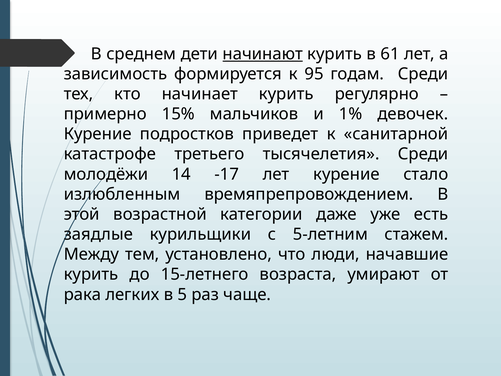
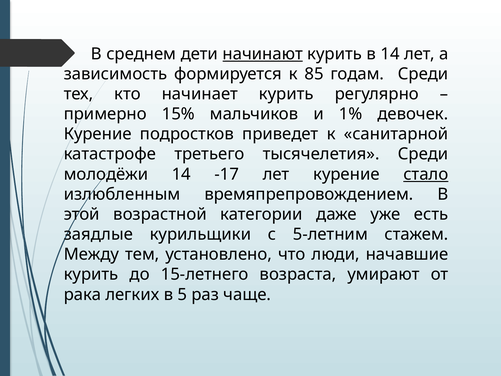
в 61: 61 -> 14 (390, 54)
95: 95 -> 85 (314, 74)
стало underline: none -> present (426, 174)
